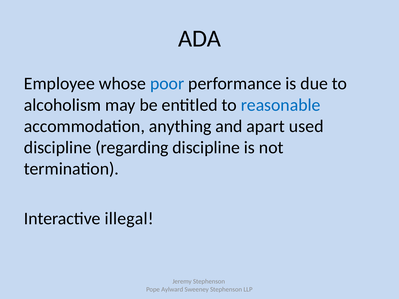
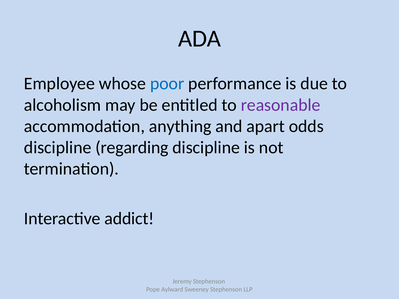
reasonable colour: blue -> purple (281, 105)
used: used -> odds (306, 126)
illegal: illegal -> addict (129, 219)
